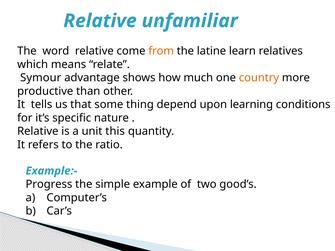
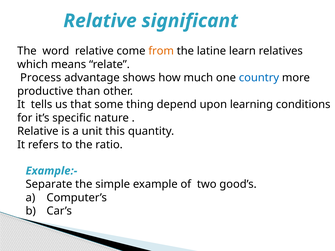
unfamiliar: unfamiliar -> significant (190, 21)
Symour: Symour -> Process (41, 78)
country colour: orange -> blue (259, 78)
Progress: Progress -> Separate (49, 184)
